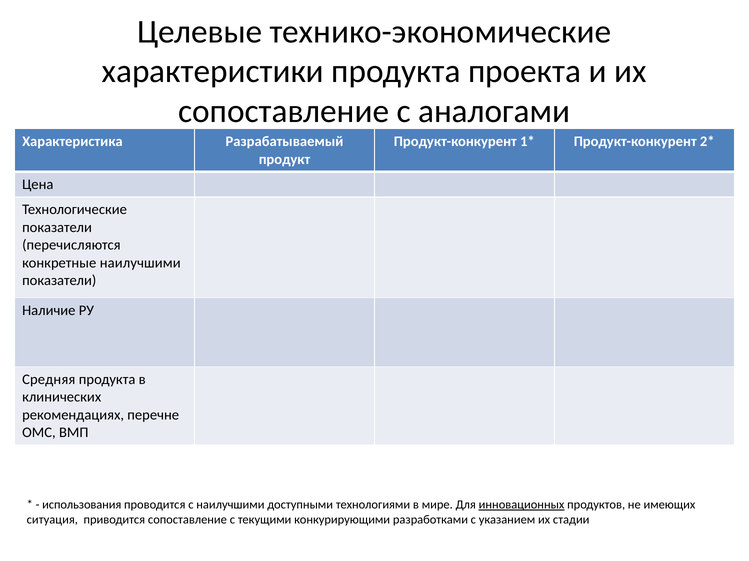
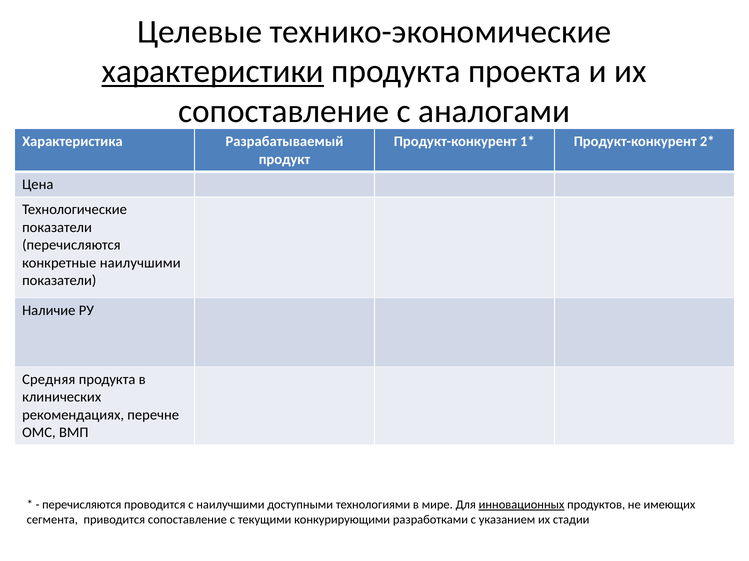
характеристики underline: none -> present (213, 72)
использования: использования -> перечисляются (82, 505)
ситуация: ситуация -> сегмента (52, 520)
